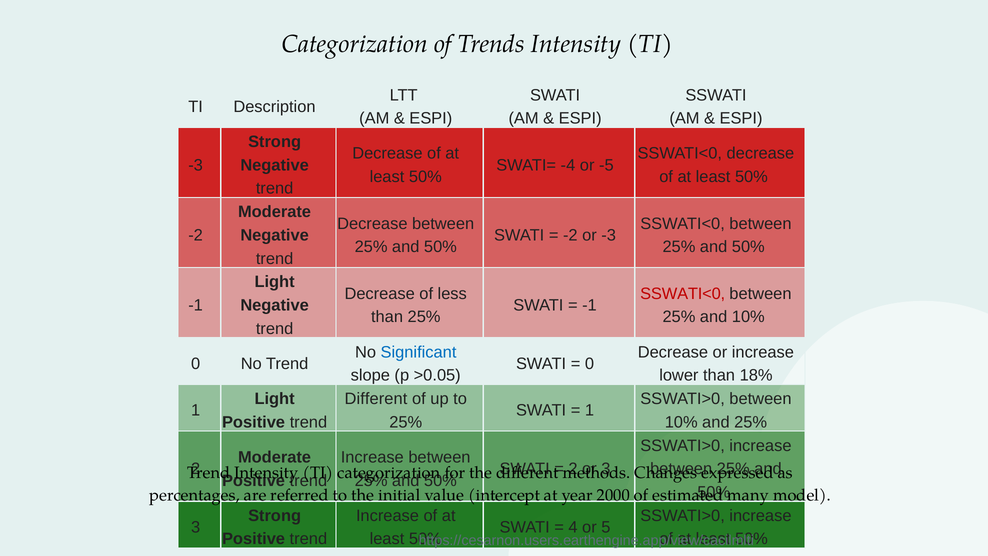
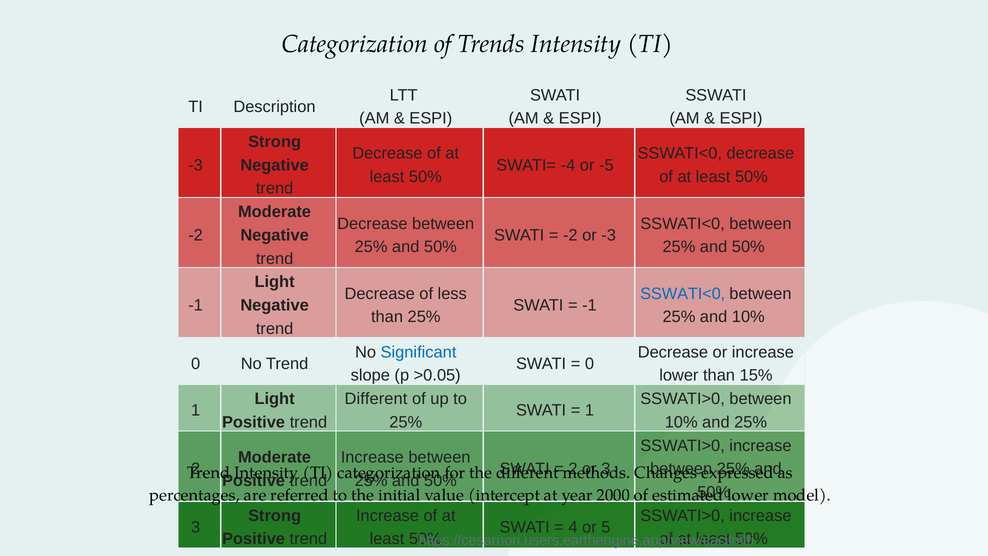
SSWATI<0 colour: red -> blue (683, 294)
18%: 18% -> 15% (756, 375)
many: many -> lower (748, 495)
